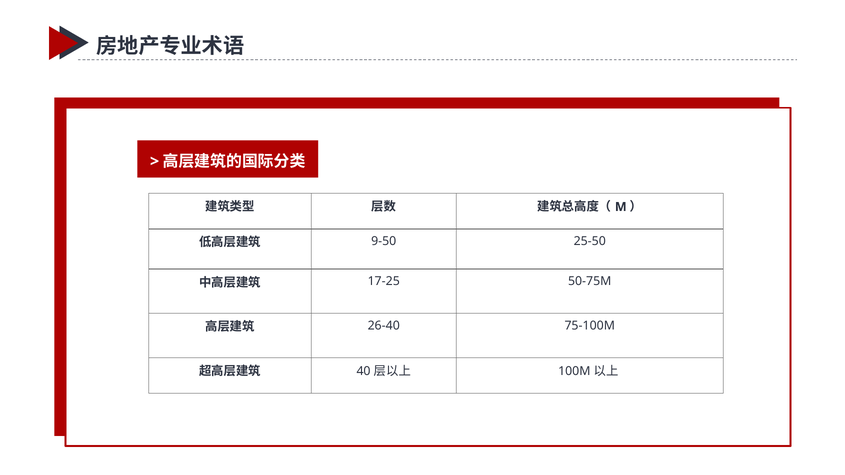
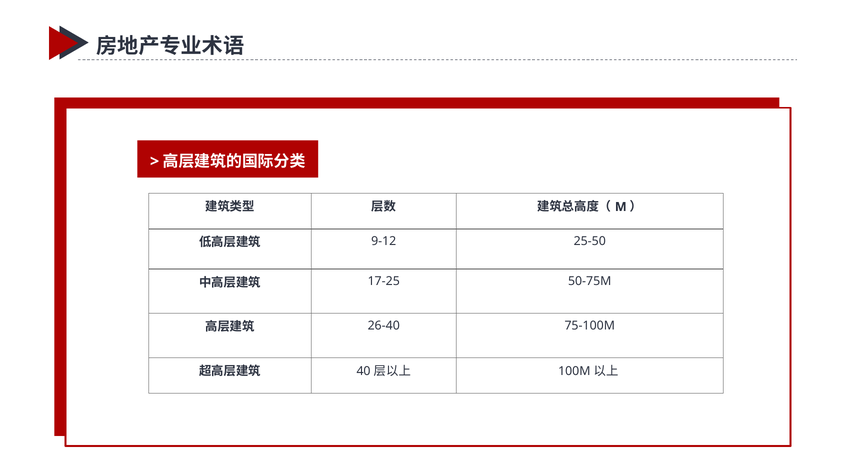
9-50: 9-50 -> 9-12 (384, 241)
